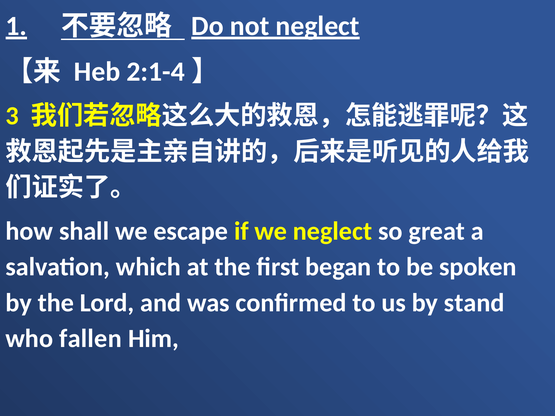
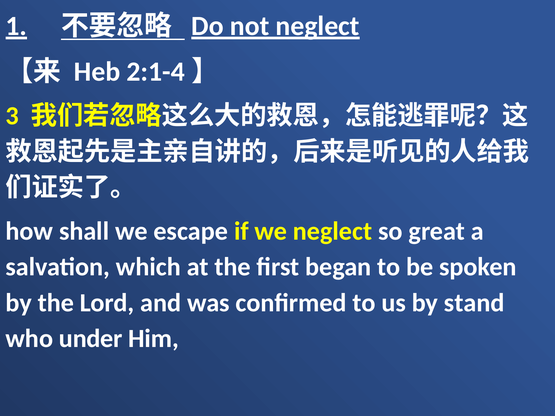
fallen: fallen -> under (91, 339)
